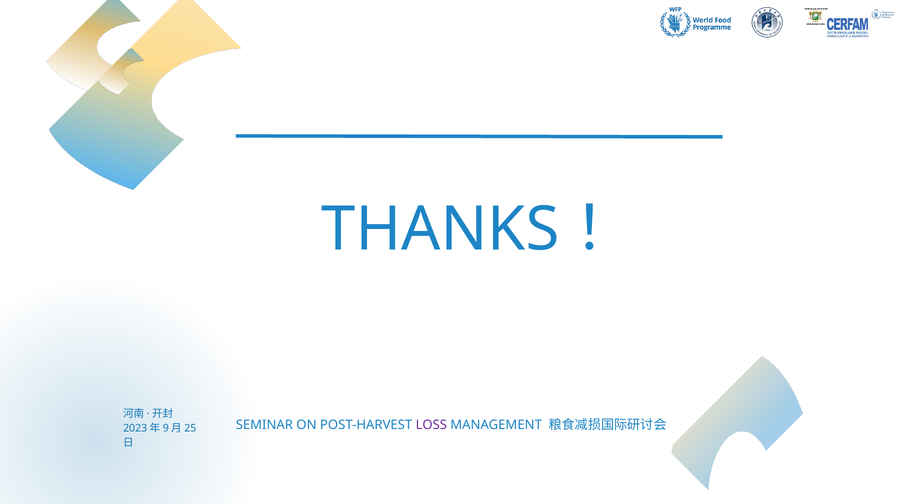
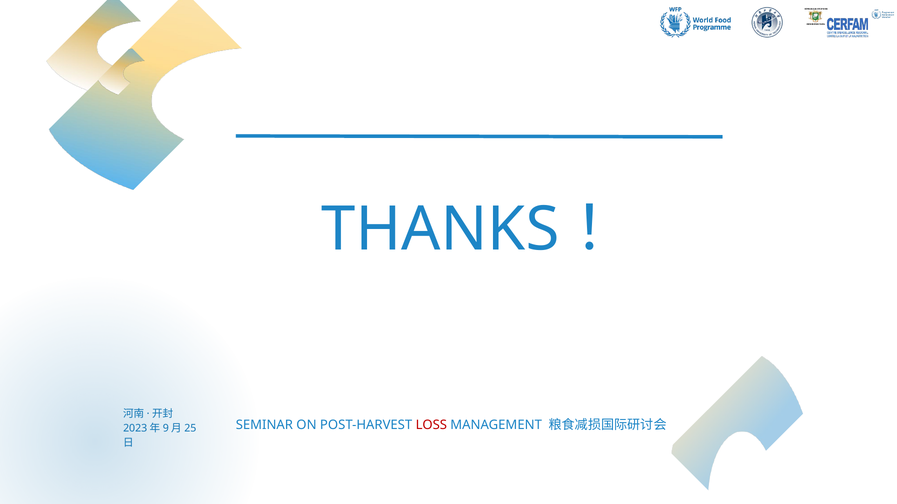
LOSS colour: purple -> red (431, 426)
